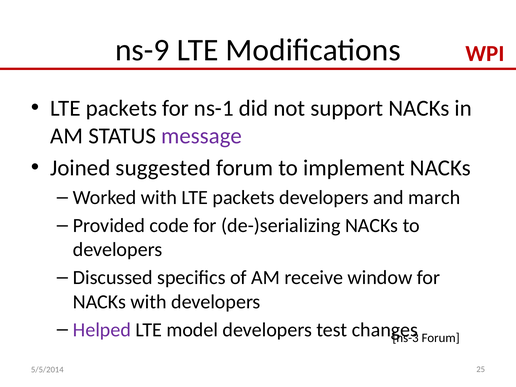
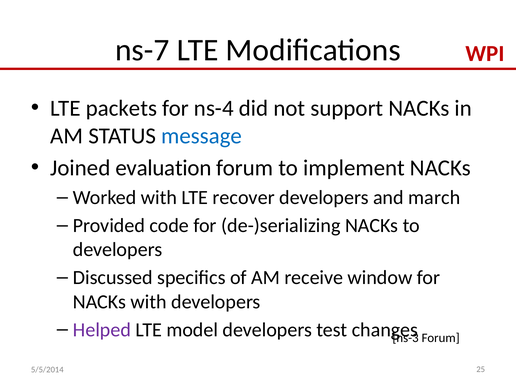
ns-9: ns-9 -> ns-7 (142, 50)
ns-1: ns-1 -> ns-4 (214, 108)
message colour: purple -> blue (202, 136)
suggested: suggested -> evaluation (163, 168)
with LTE packets: packets -> recover (244, 198)
